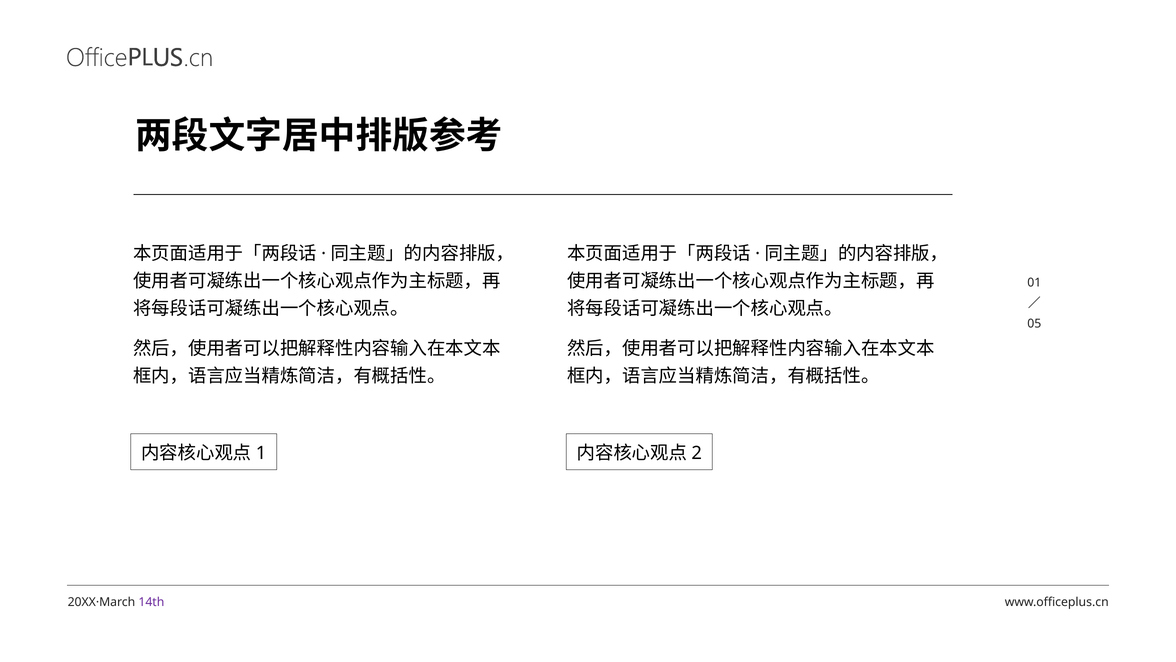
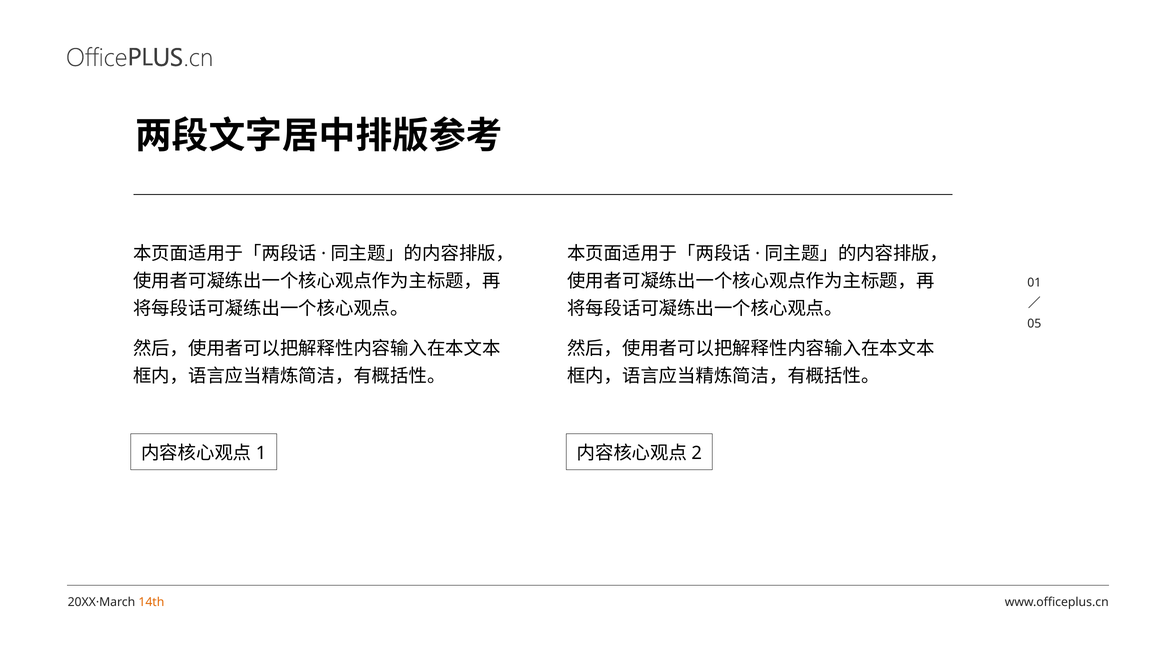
14th colour: purple -> orange (151, 602)
